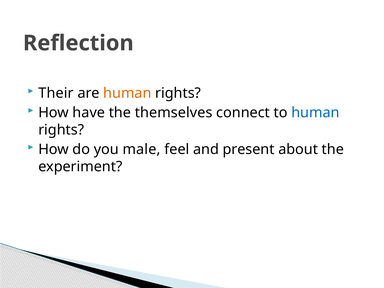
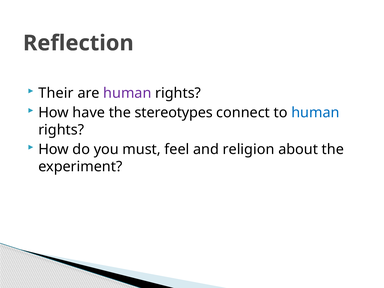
human colour: orange -> purple (127, 93)
themselves: themselves -> stereotypes (174, 113)
male: male -> must (142, 149)
present: present -> religion (249, 149)
